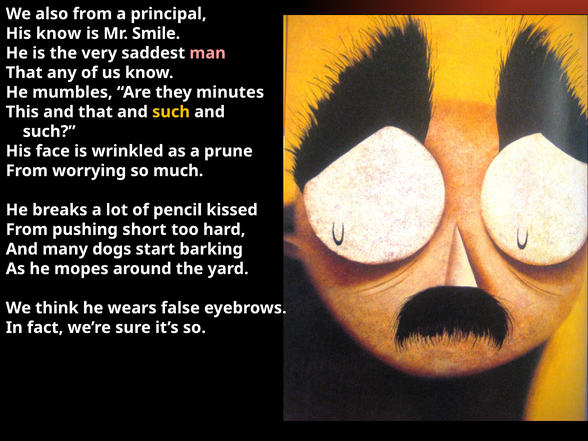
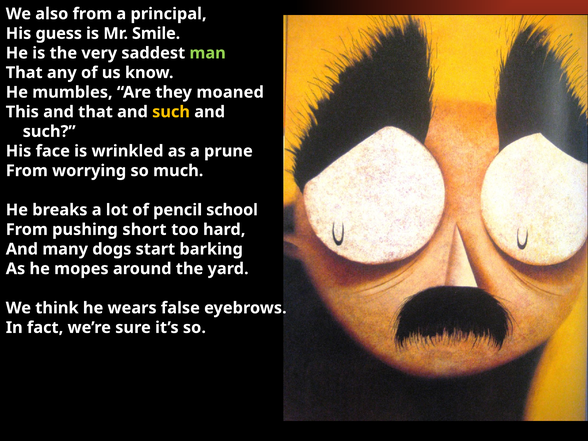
His know: know -> guess (59, 33)
man colour: pink -> light green (208, 53)
minutes: minutes -> moaned (230, 92)
kissed: kissed -> school (232, 210)
